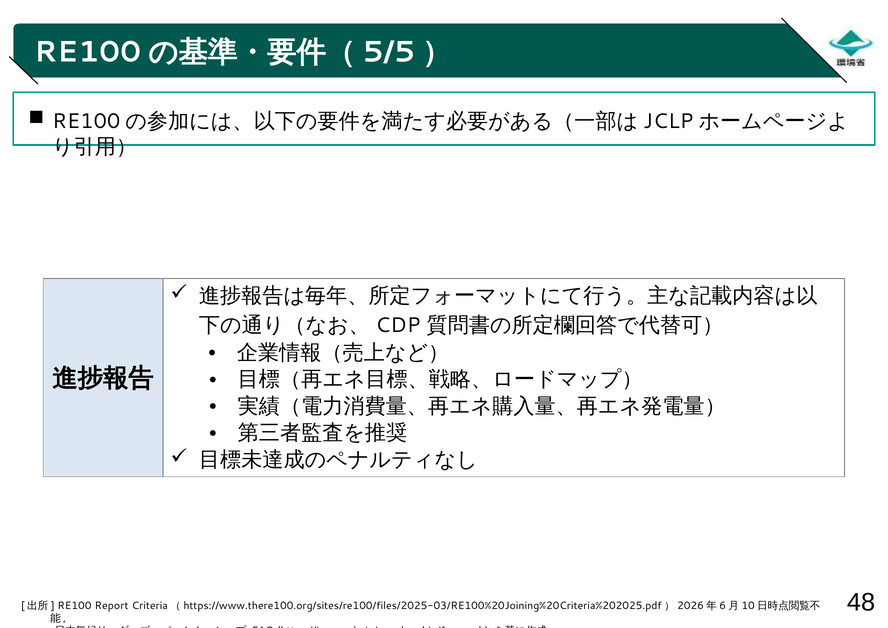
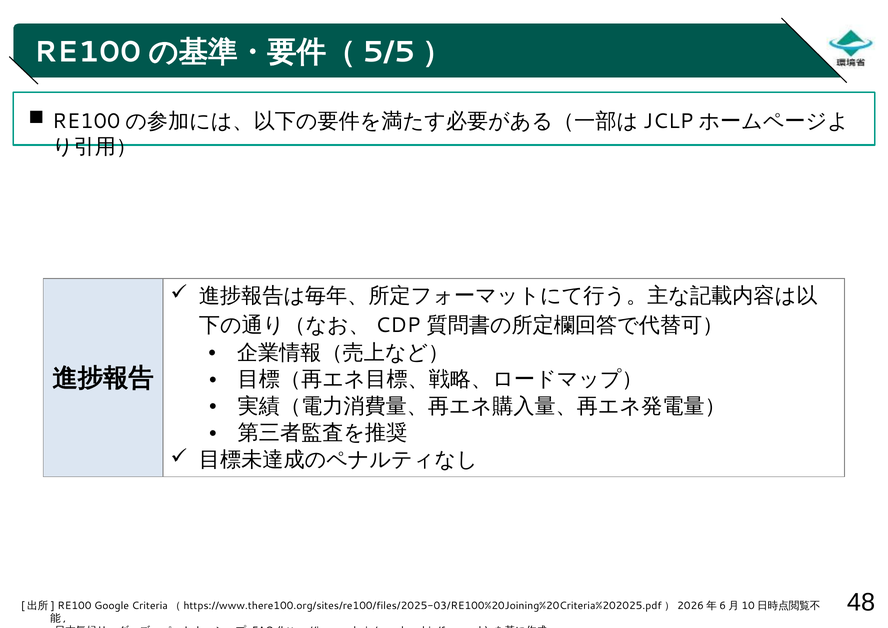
Report: Report -> Google (112, 605)
